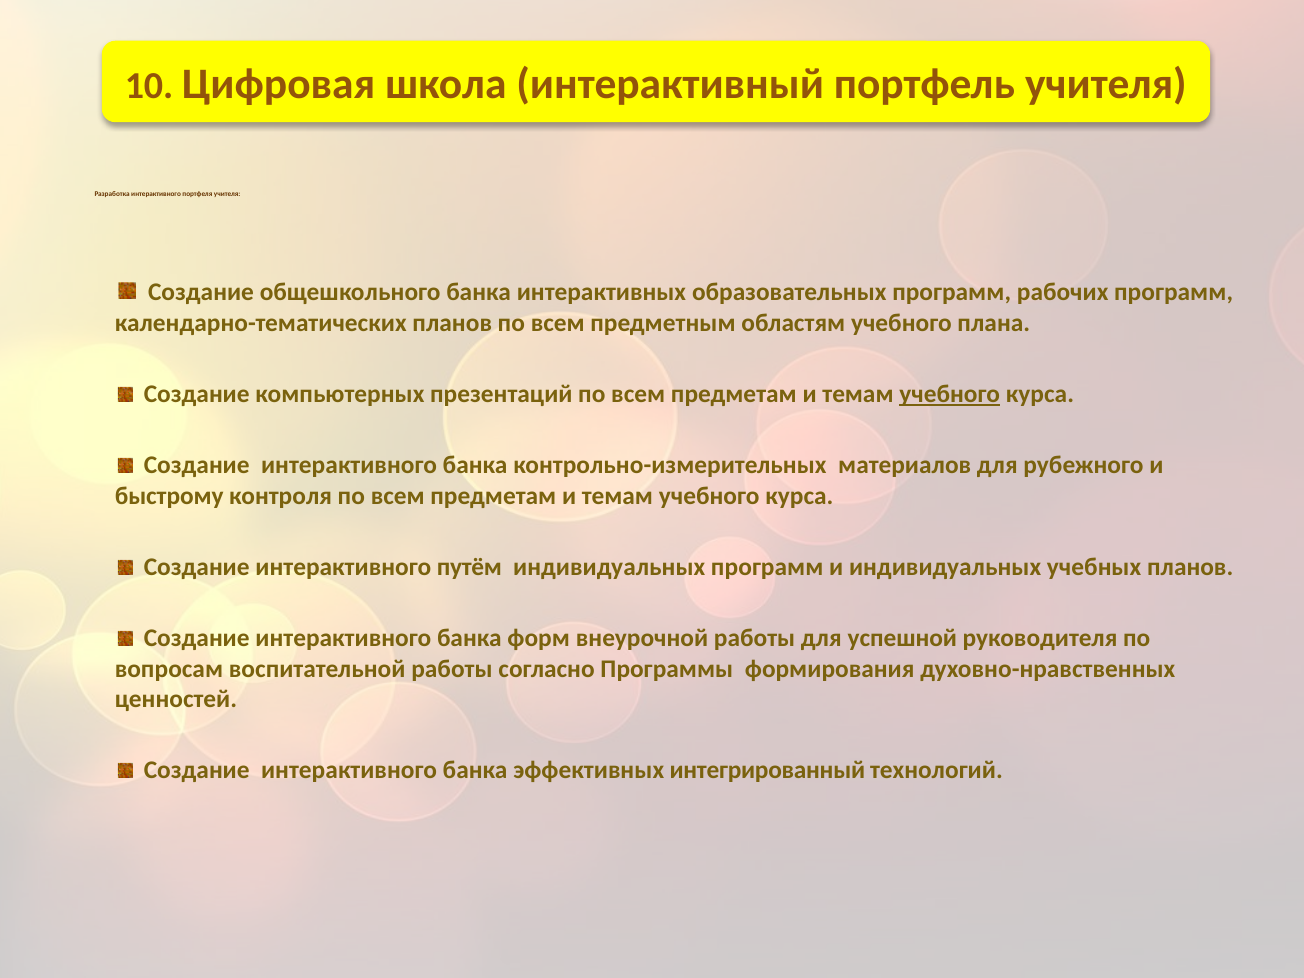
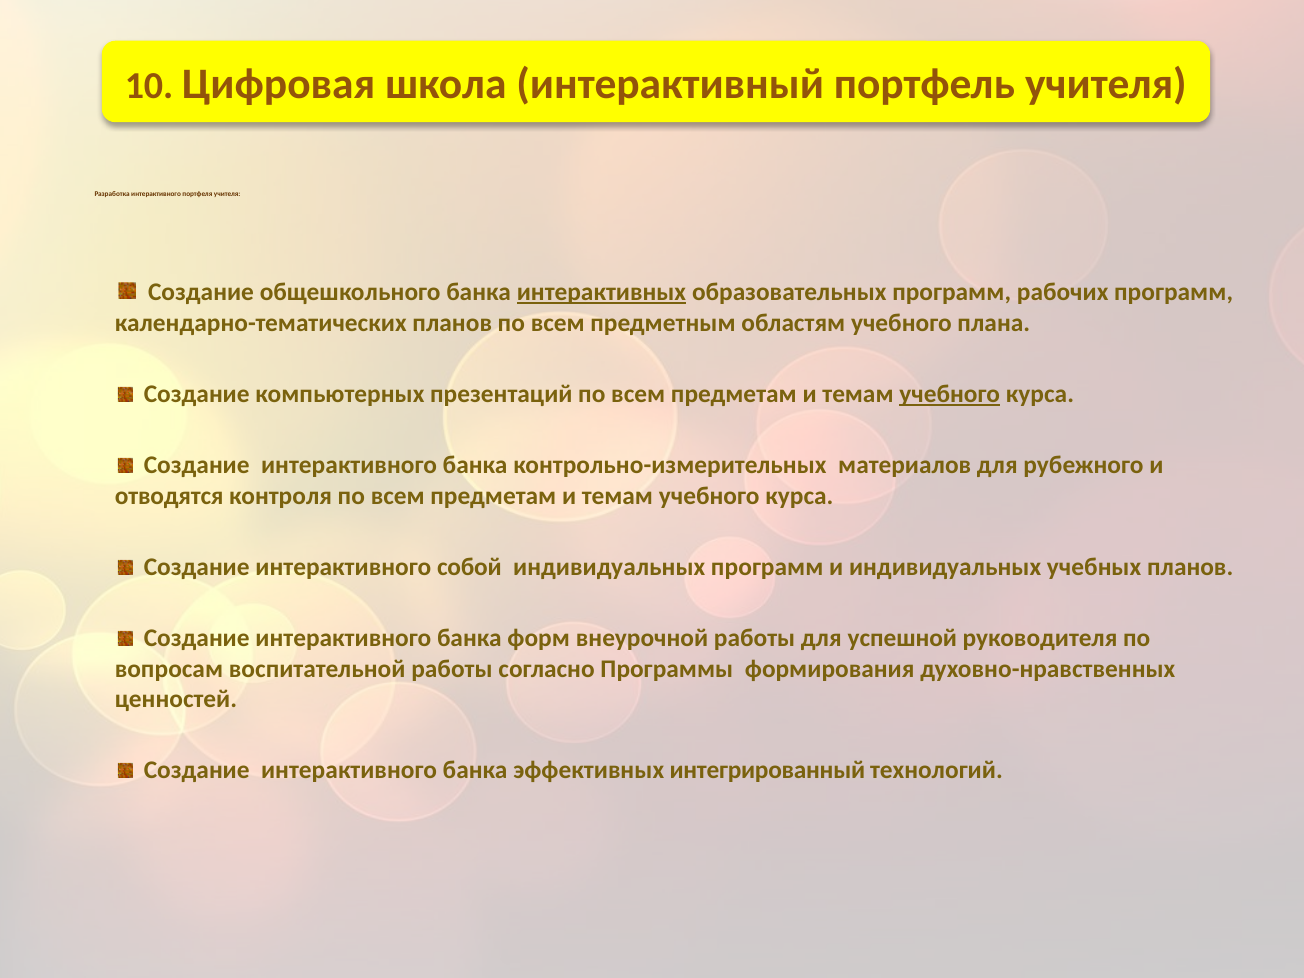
интерактивных underline: none -> present (601, 292)
быстрому: быстрому -> отводятся (169, 496)
путём: путём -> собой (469, 567)
